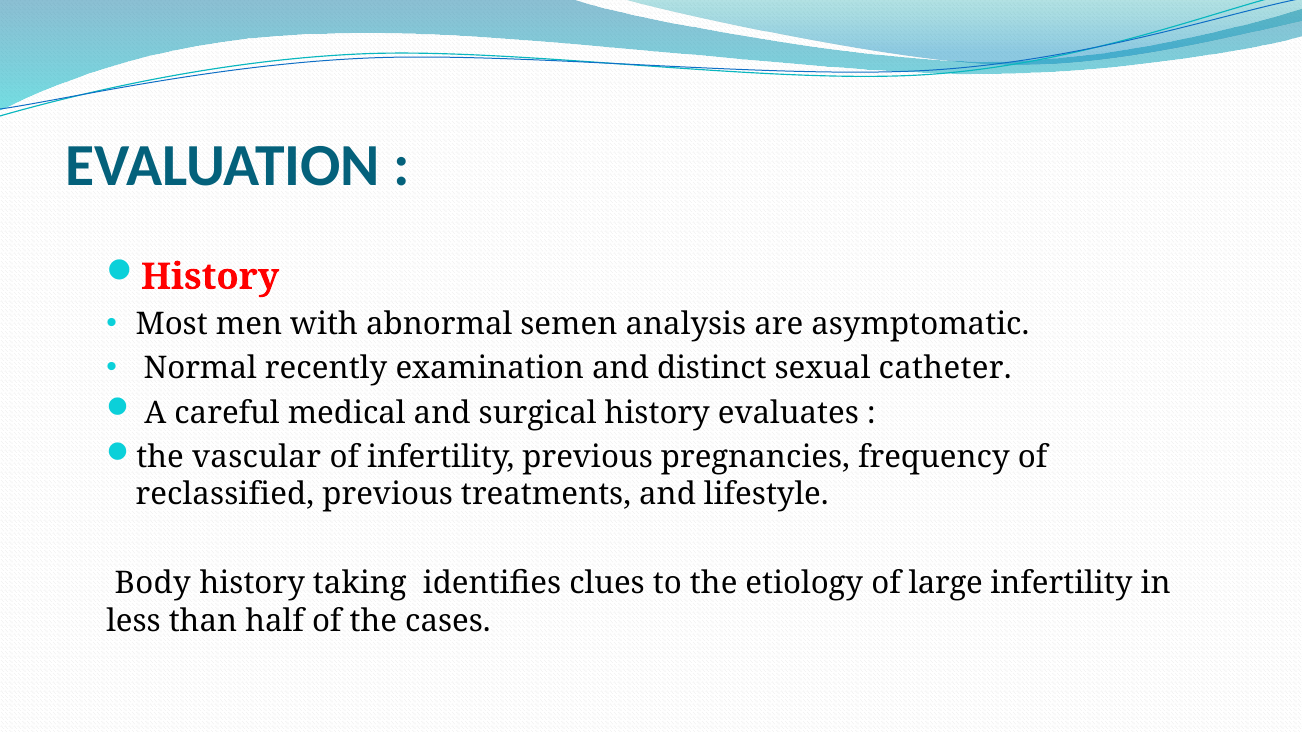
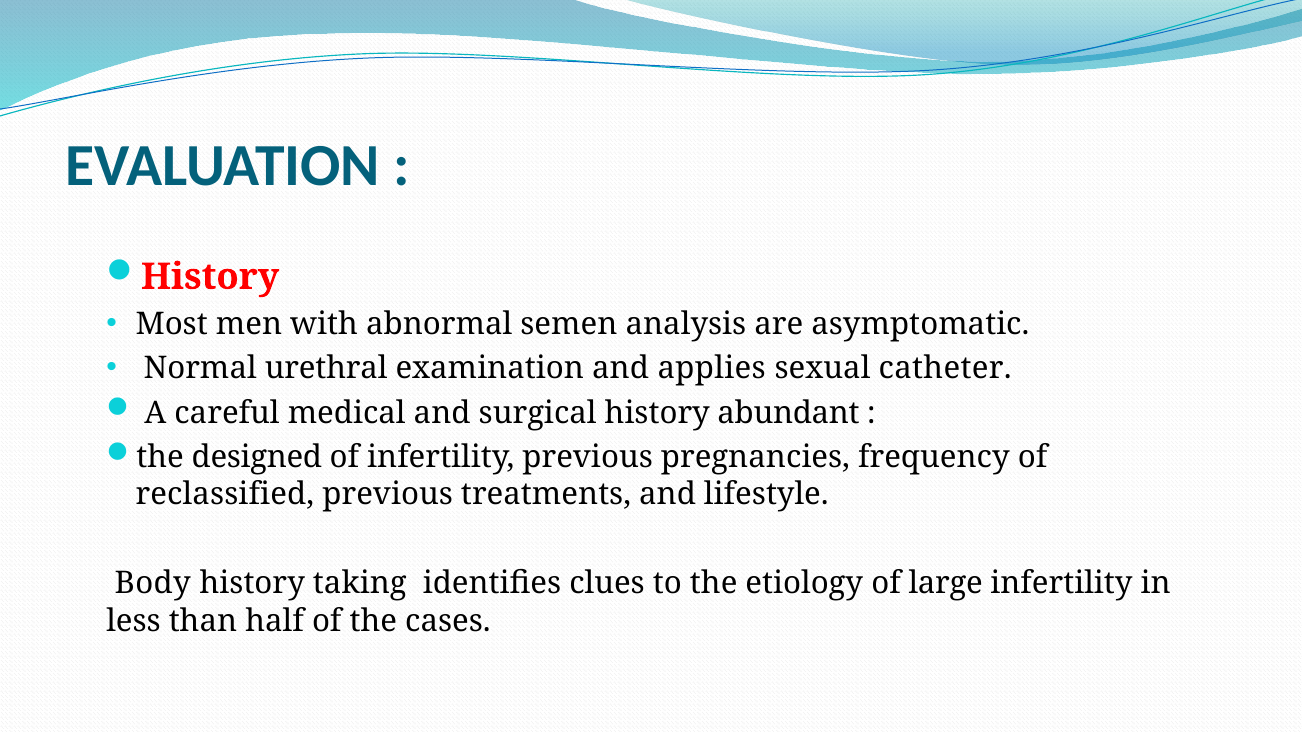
recently: recently -> urethral (326, 369)
distinct: distinct -> applies (712, 369)
evaluates: evaluates -> abundant (789, 413)
vascular: vascular -> designed (257, 458)
